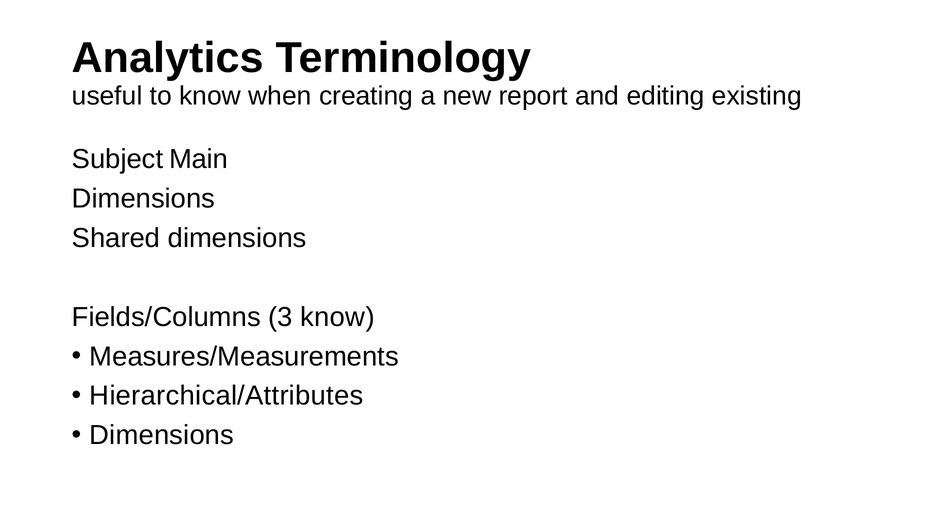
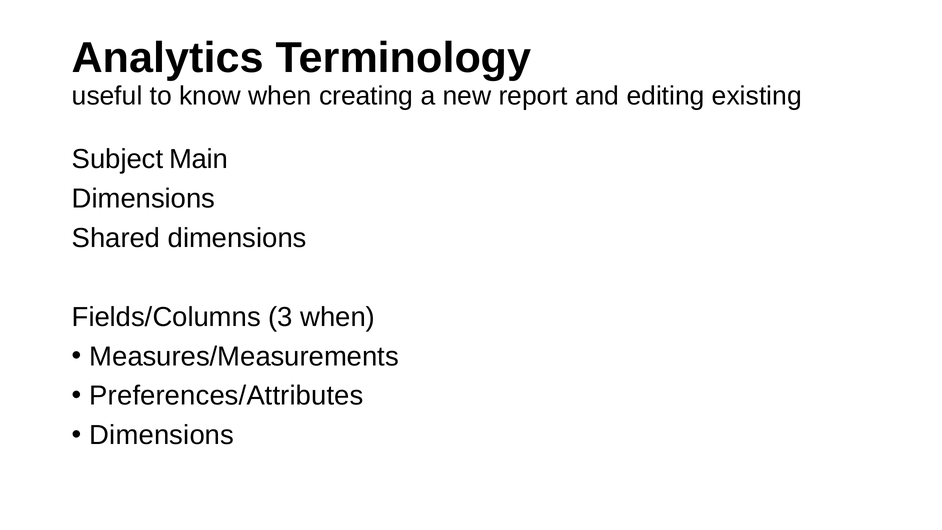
3 know: know -> when (338, 317)
Hierarchical/Attributes: Hierarchical/Attributes -> Preferences/Attributes (226, 396)
